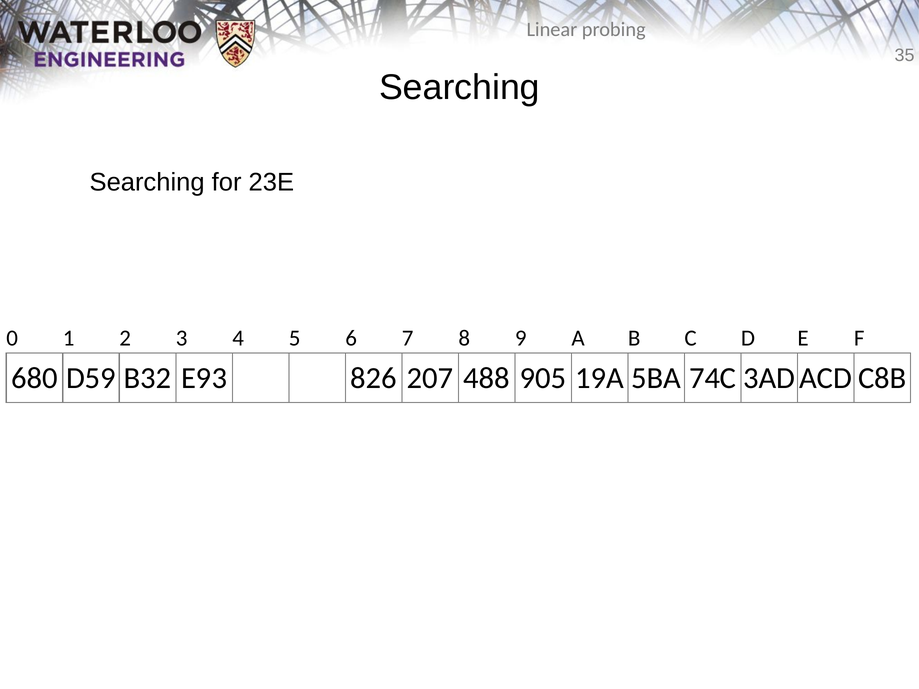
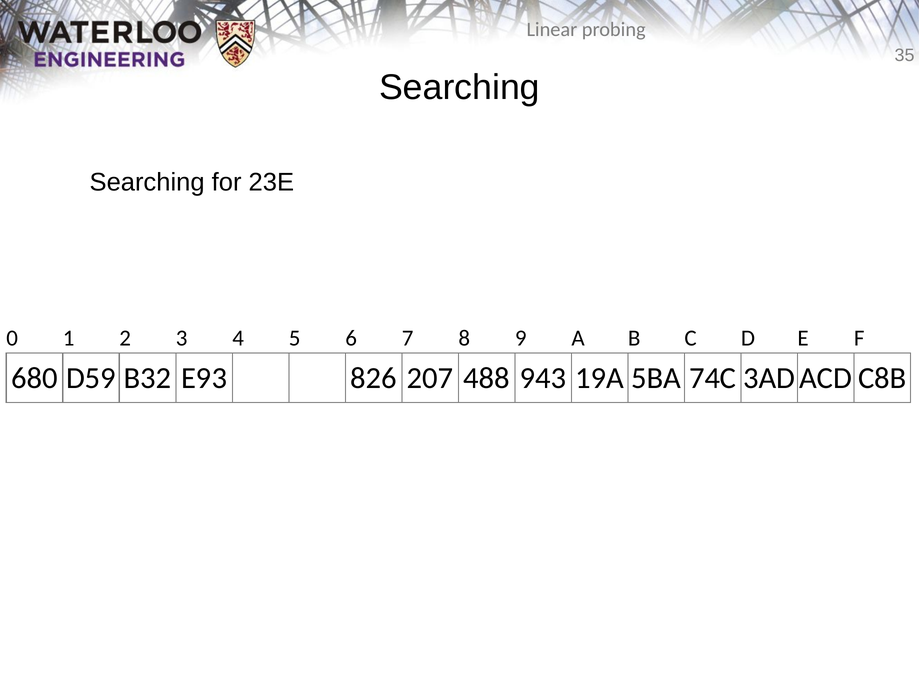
905: 905 -> 943 (543, 378)
